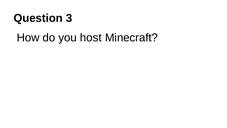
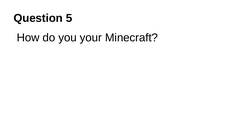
3: 3 -> 5 (69, 18)
host: host -> your (91, 38)
